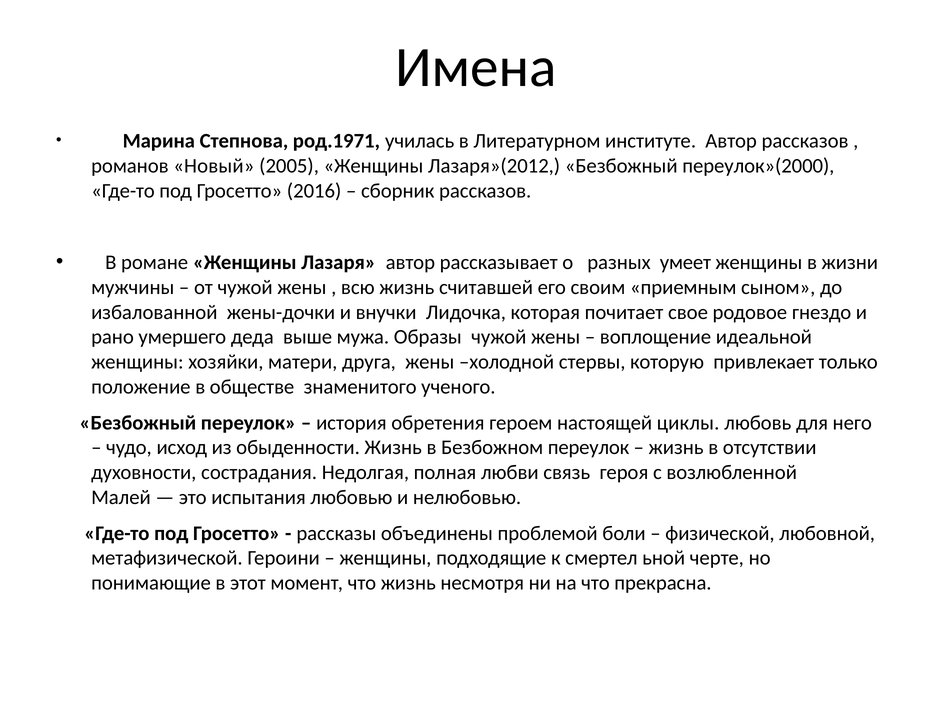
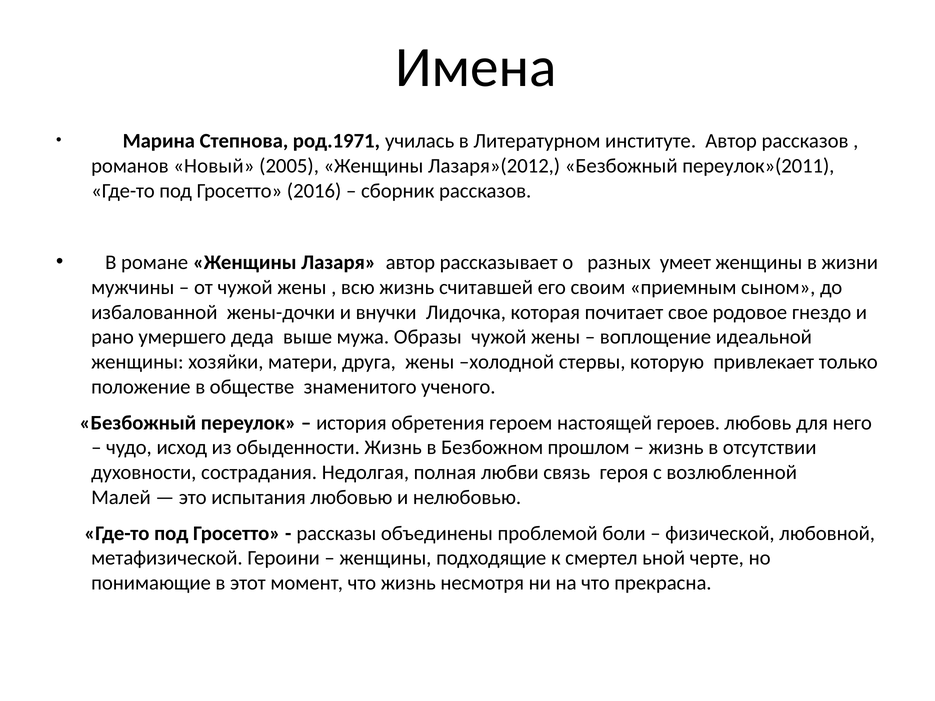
переулок»(2000: переулок»(2000 -> переулок»(2011 (758, 166)
циклы: циклы -> героев (688, 423)
Безбожном переулок: переулок -> прошлом (589, 448)
